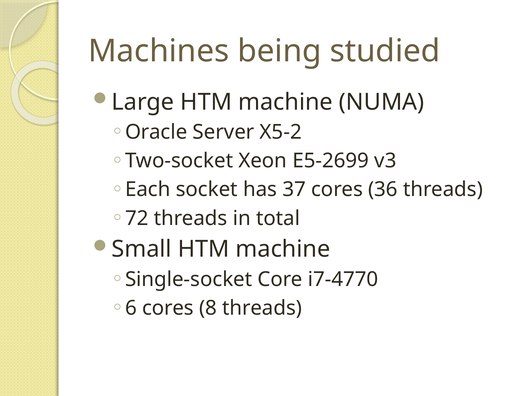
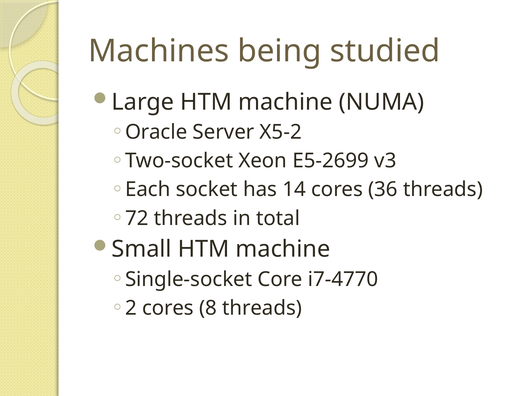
37: 37 -> 14 (294, 190)
6: 6 -> 2 (131, 308)
